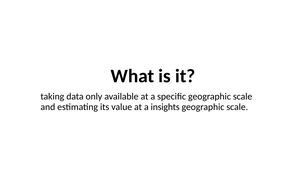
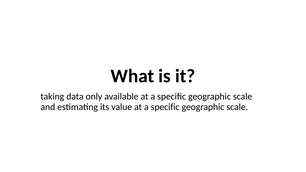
value at a insights: insights -> specific (165, 107)
